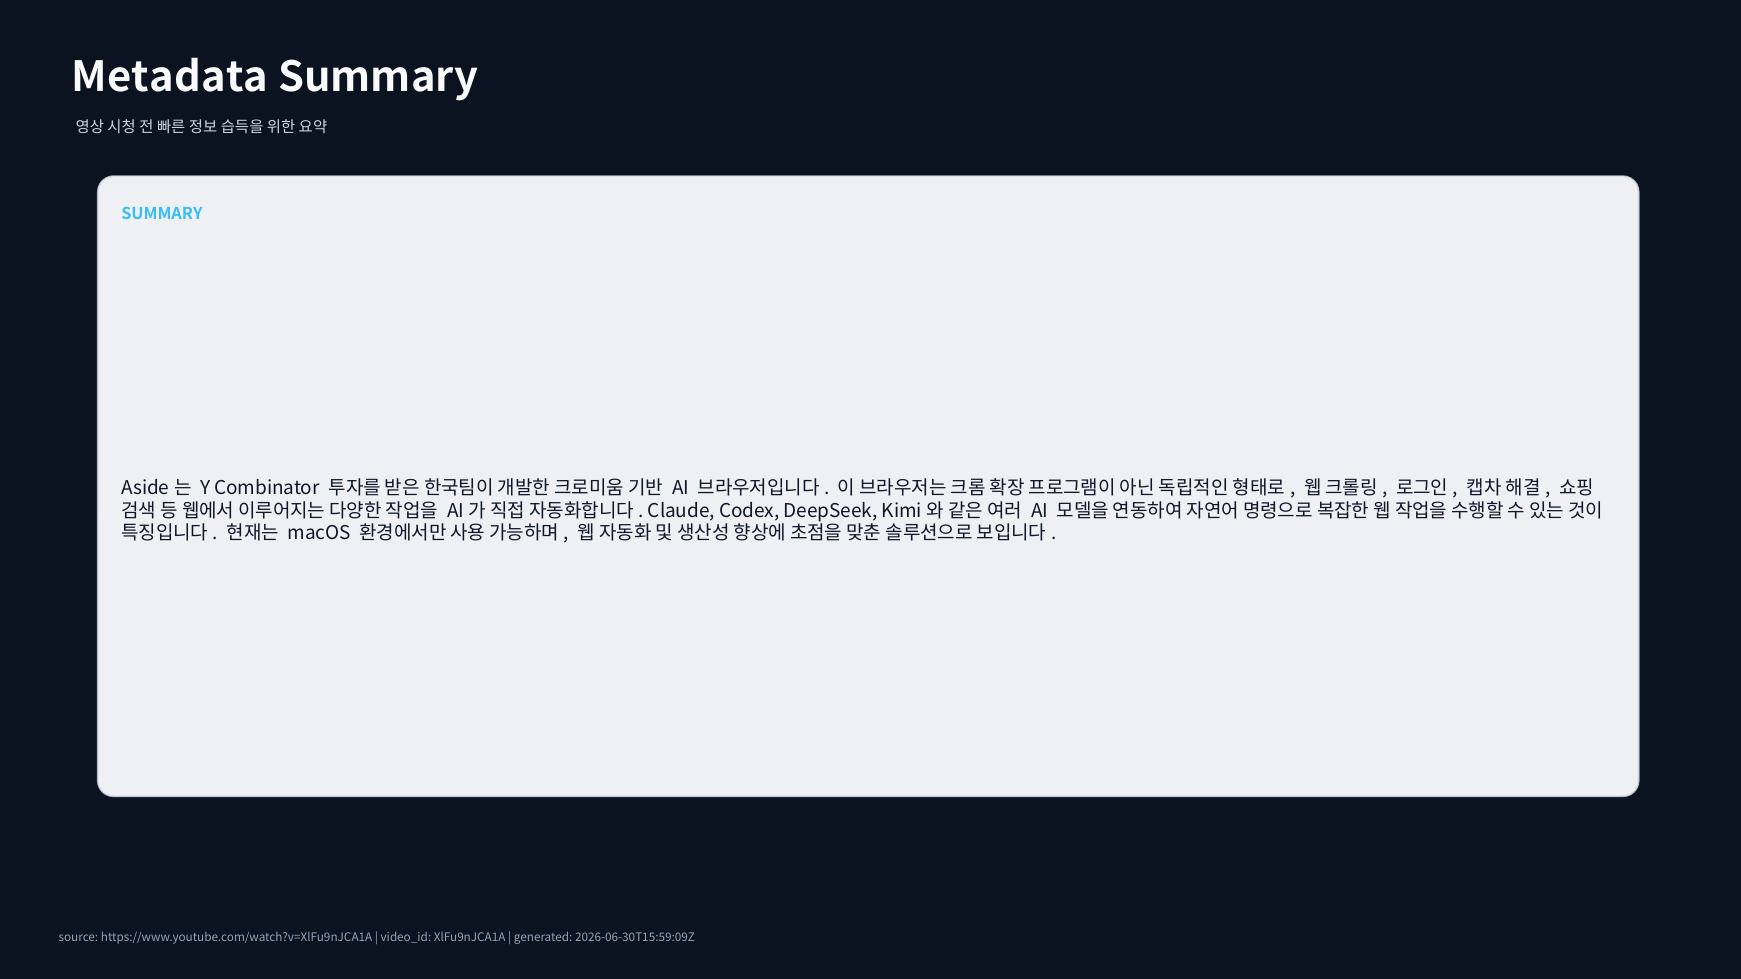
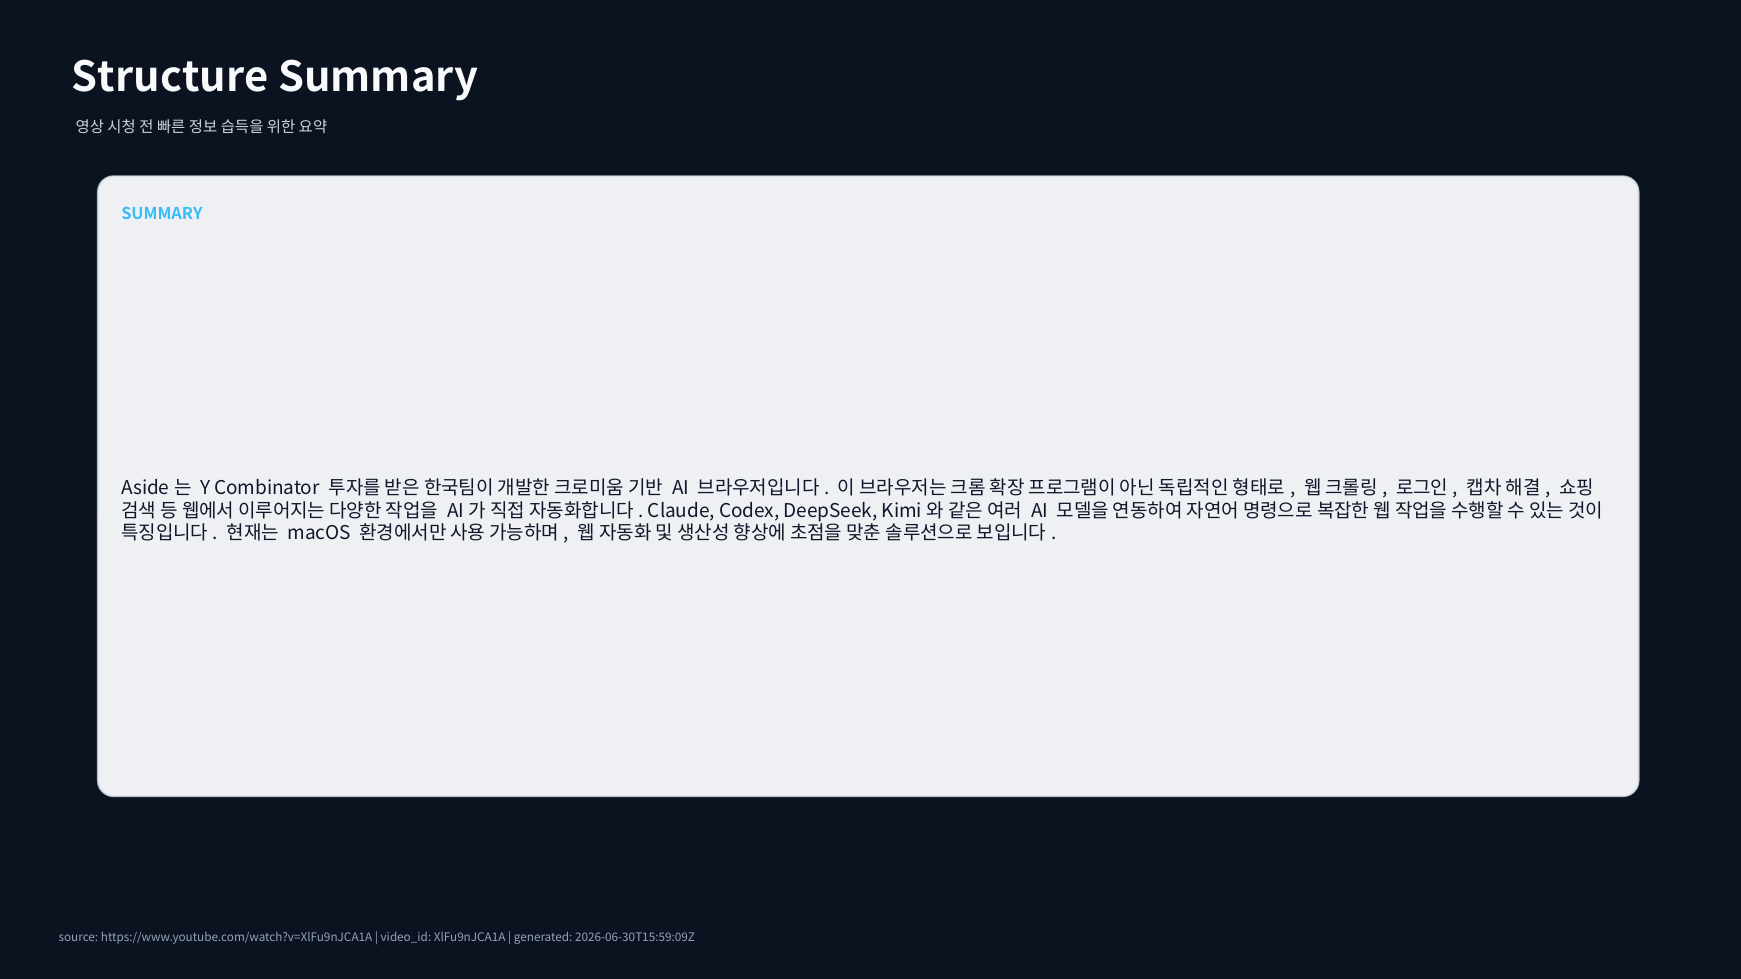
Metadata: Metadata -> Structure (170, 78)
